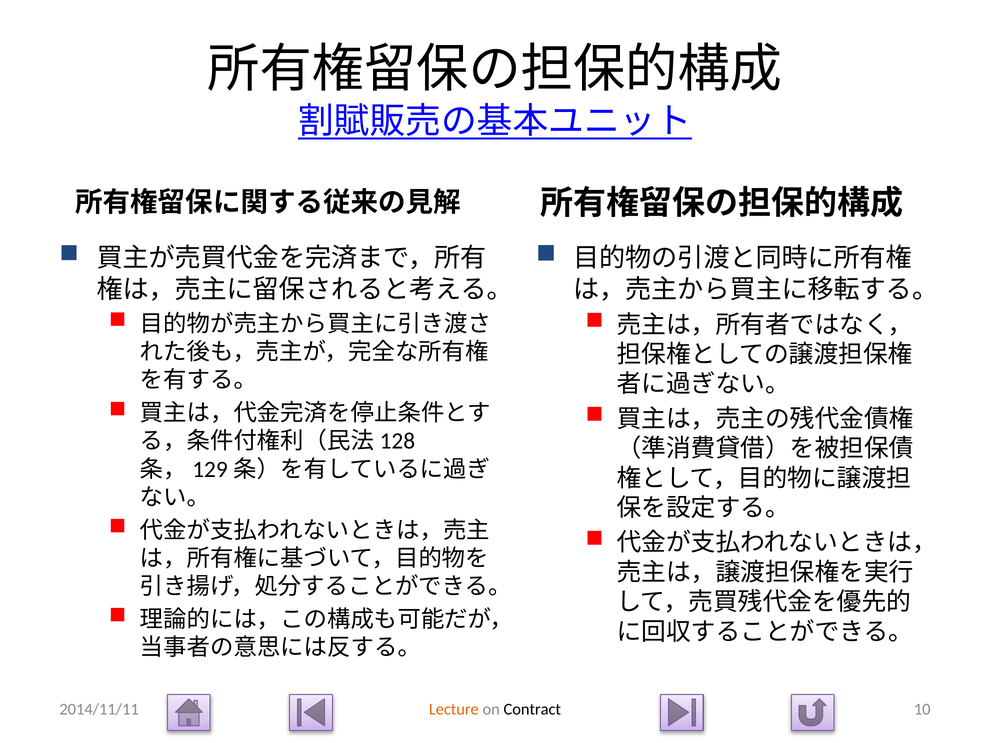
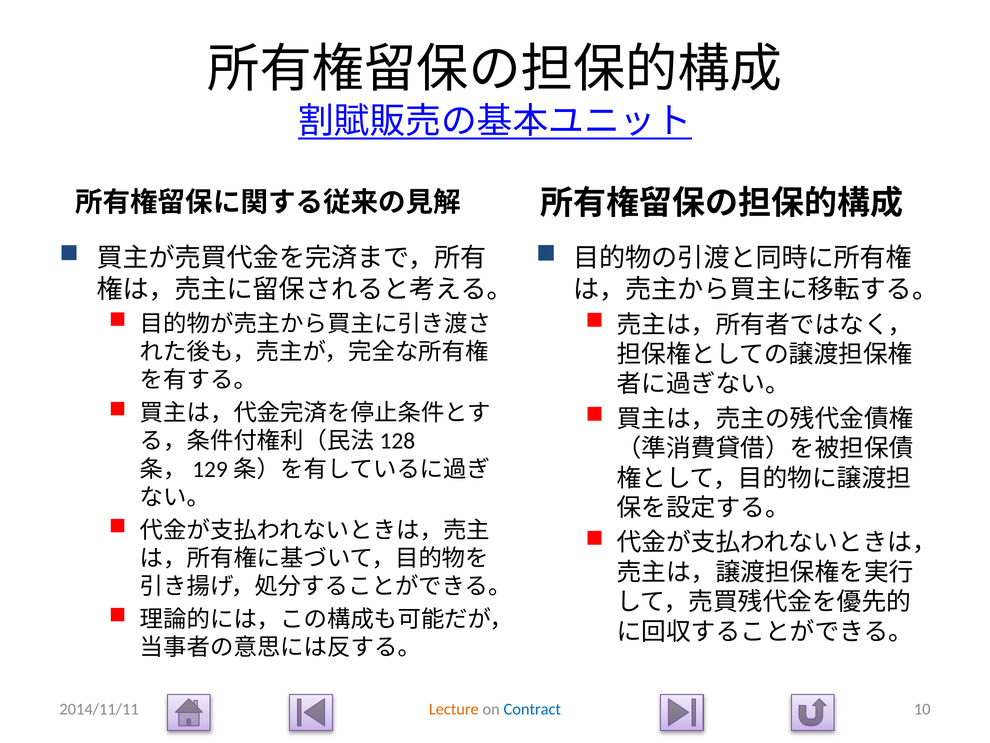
Contract colour: black -> blue (532, 709)
